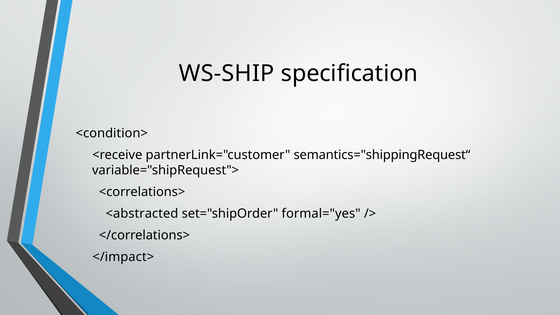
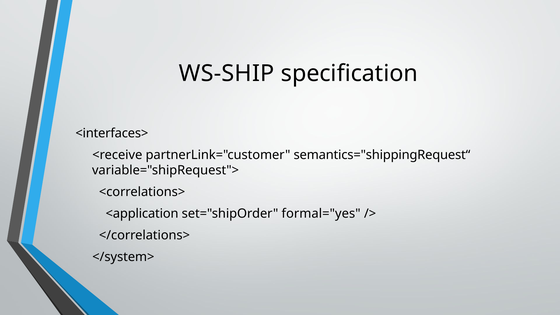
<condition>: <condition> -> <interfaces> (112, 133)
<abstracted: <abstracted -> <application (142, 214)
</impact>: </impact> -> </system> (123, 257)
